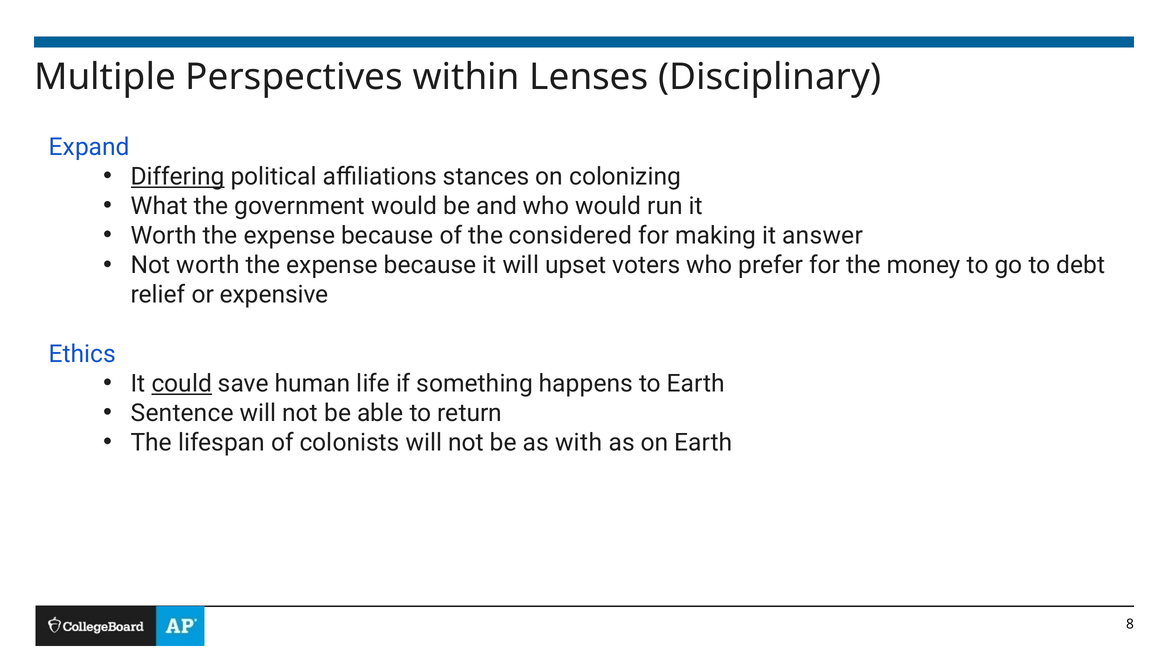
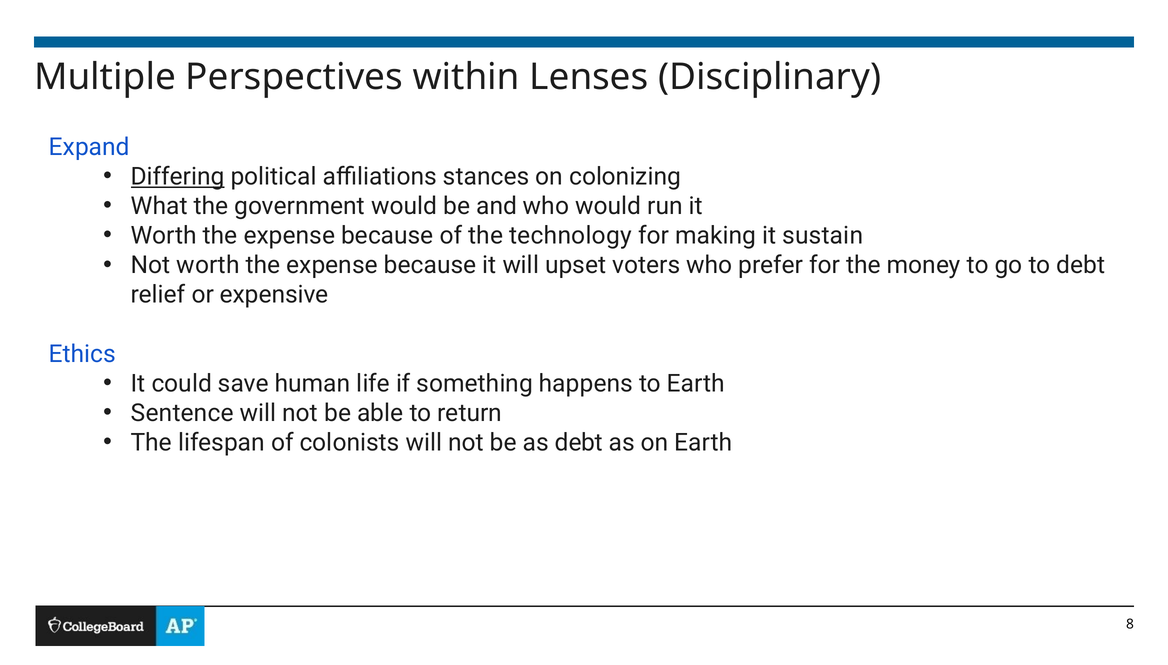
considered: considered -> technology (570, 236)
answer: answer -> sustain (823, 236)
could underline: present -> none (182, 384)
as with: with -> debt (579, 443)
